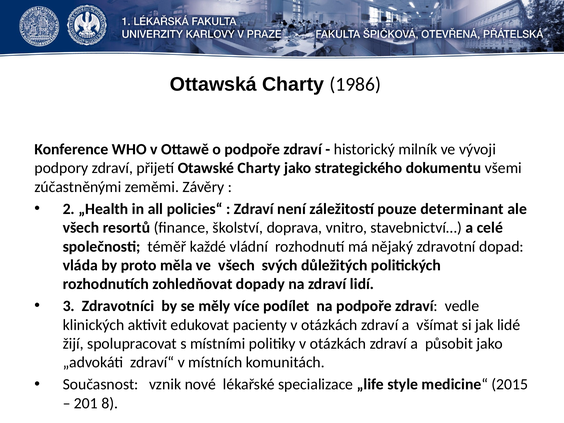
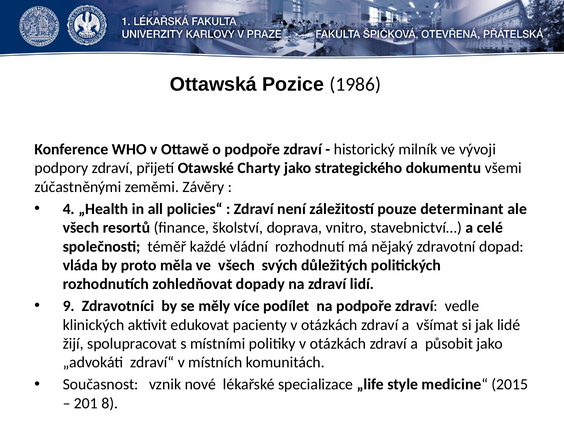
Ottawská Charty: Charty -> Pozice (293, 84)
2: 2 -> 4 (69, 209)
3: 3 -> 9 (69, 306)
